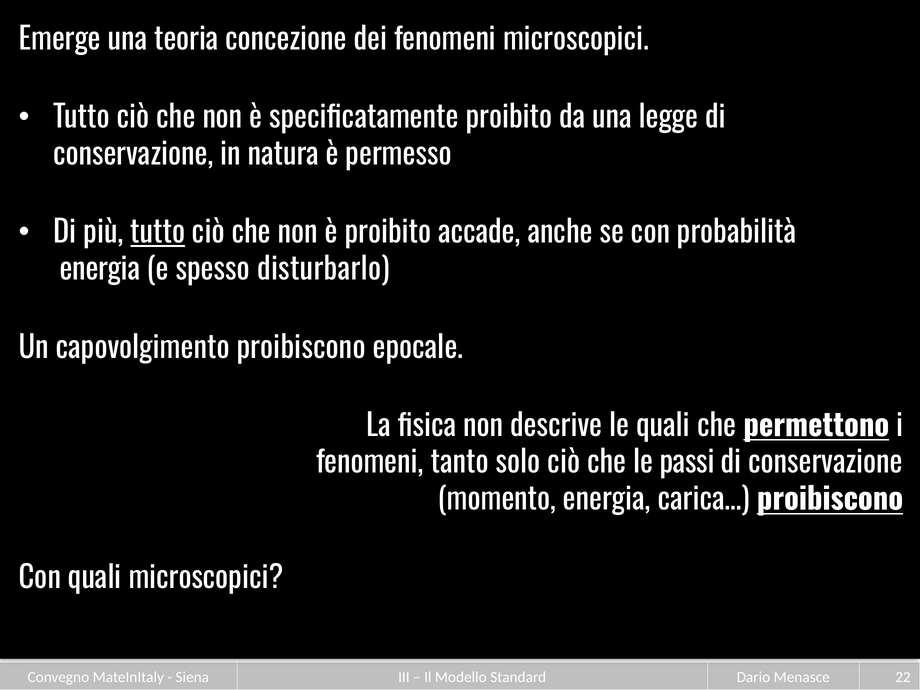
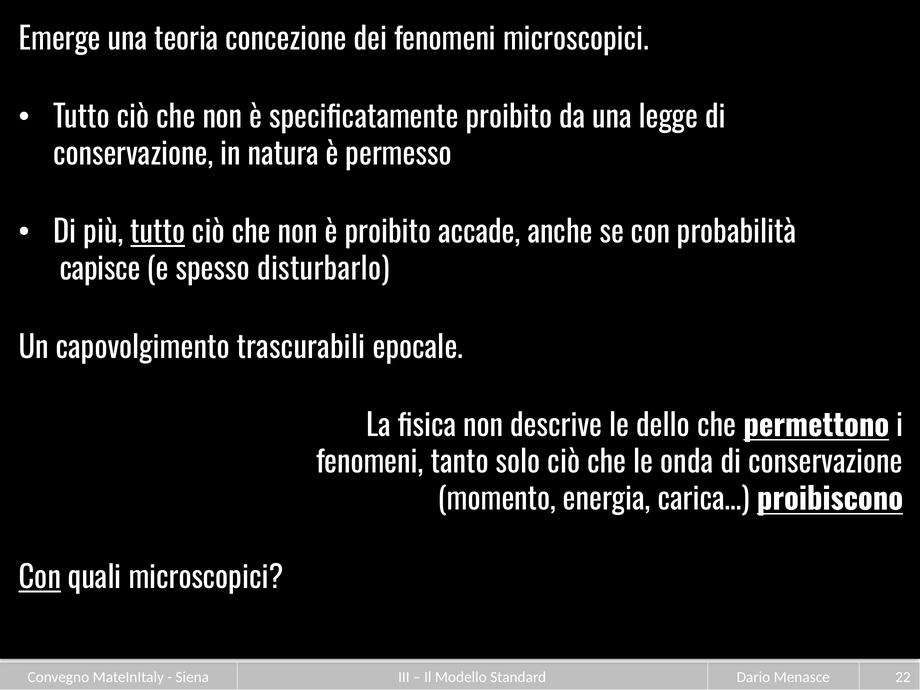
energia: energia -> capisce (100, 270)
capovolgimento proibiscono: proibiscono -> trascurabili (301, 348)
le quali: quali -> dello (663, 426)
passi: passi -> onda (687, 463)
Con underline: none -> present (40, 578)
